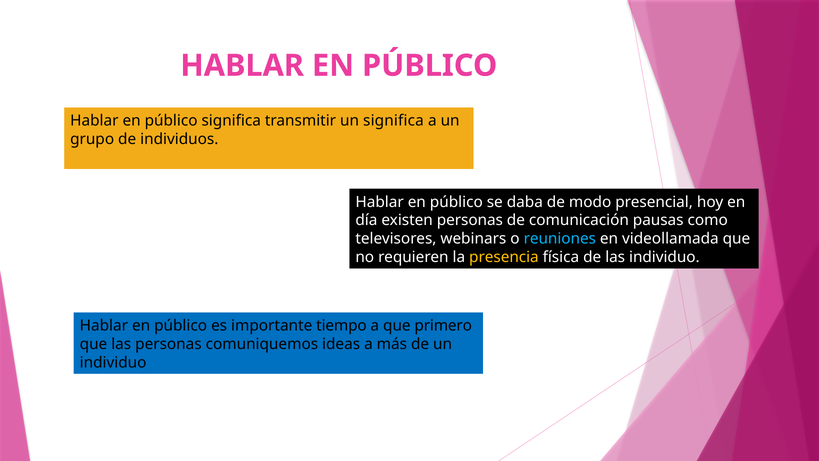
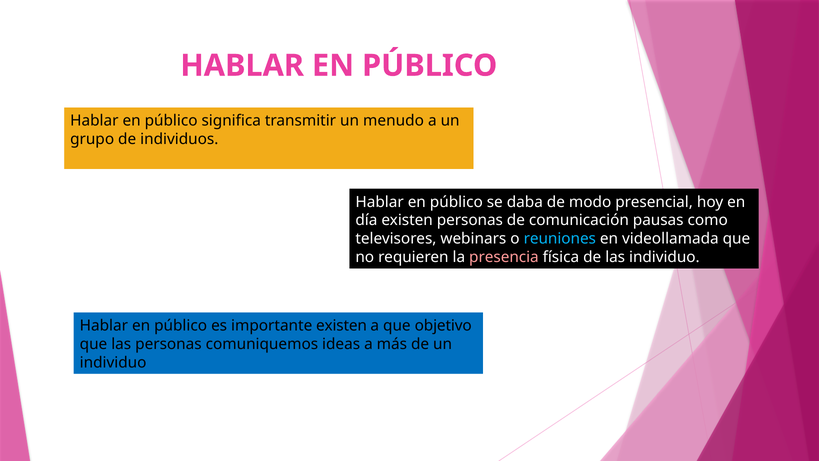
un significa: significa -> menudo (394, 121)
presencia colour: yellow -> pink (504, 257)
importante tiempo: tiempo -> existen (341, 326)
primero: primero -> objetivo (443, 326)
